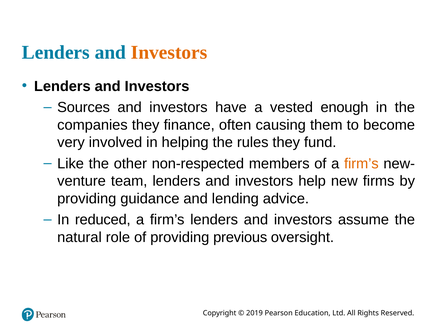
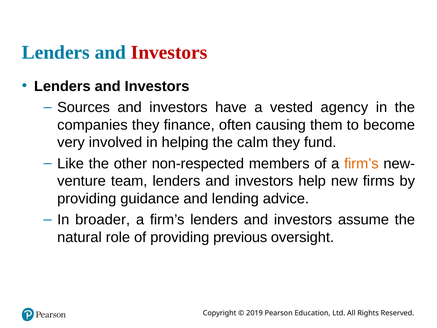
Investors colour: orange -> red (169, 52)
enough: enough -> agency (344, 107)
rules: rules -> calm (253, 142)
reduced: reduced -> broader (103, 220)
